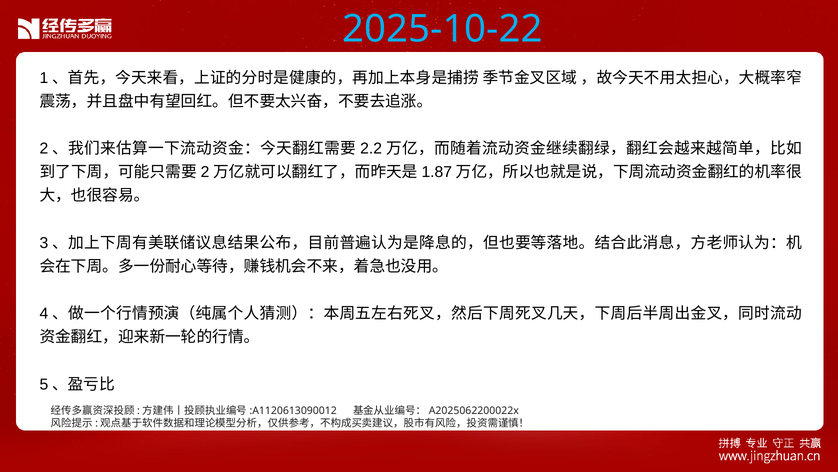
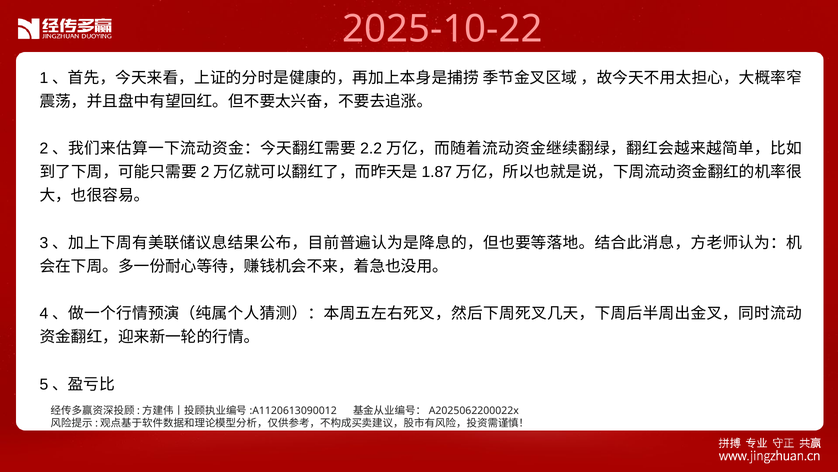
2025-10-22 colour: light blue -> pink (443, 29)
